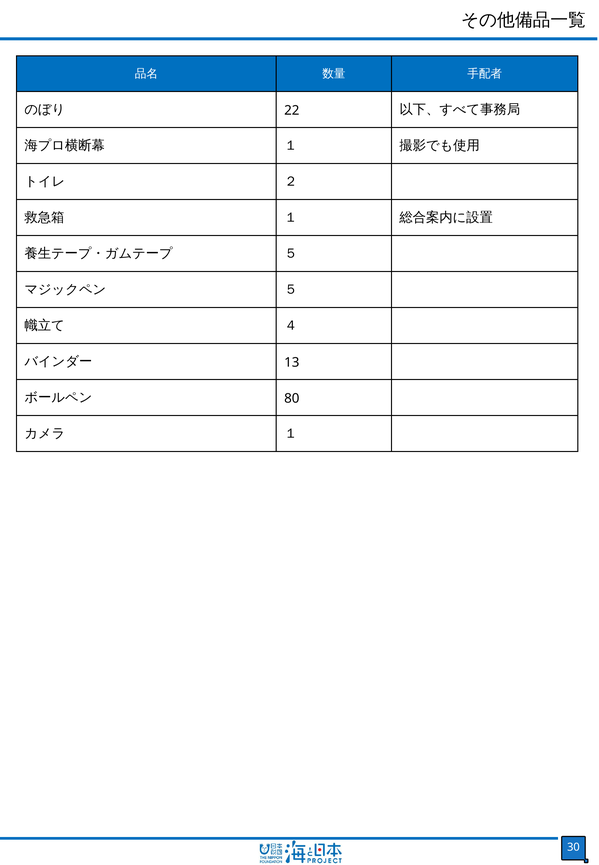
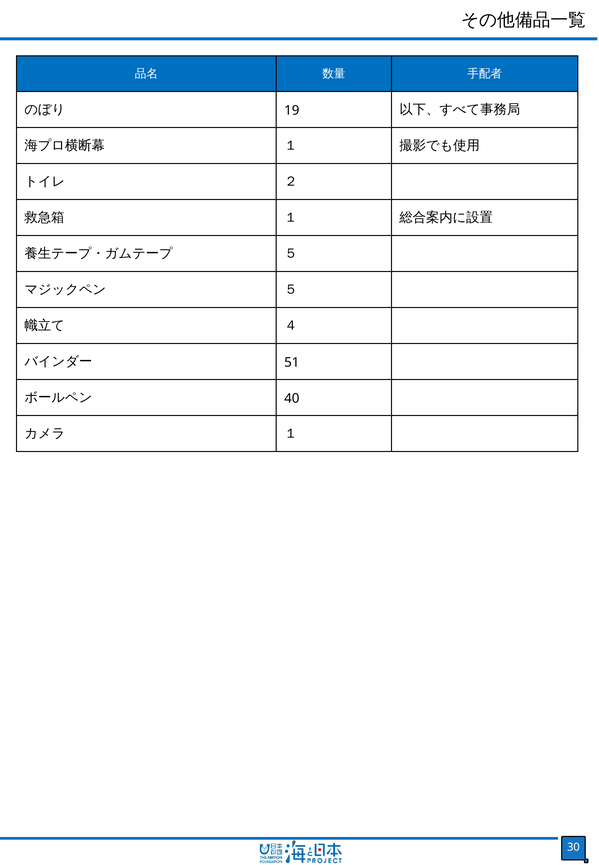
22: 22 -> 19 (292, 110)
13: 13 -> 51 (292, 362)
80: 80 -> 40 (292, 398)
